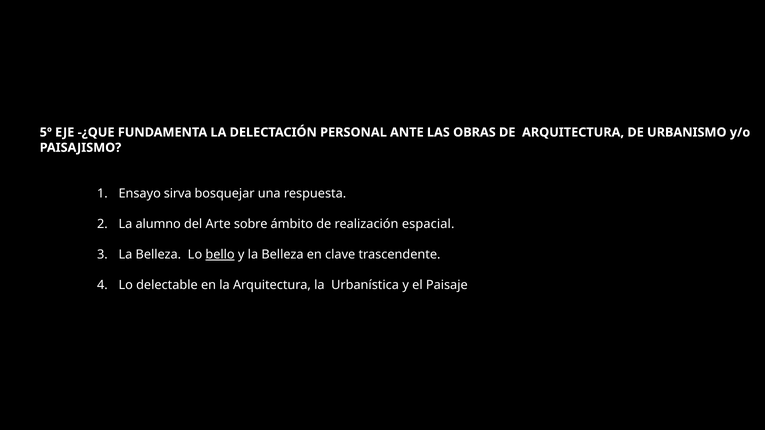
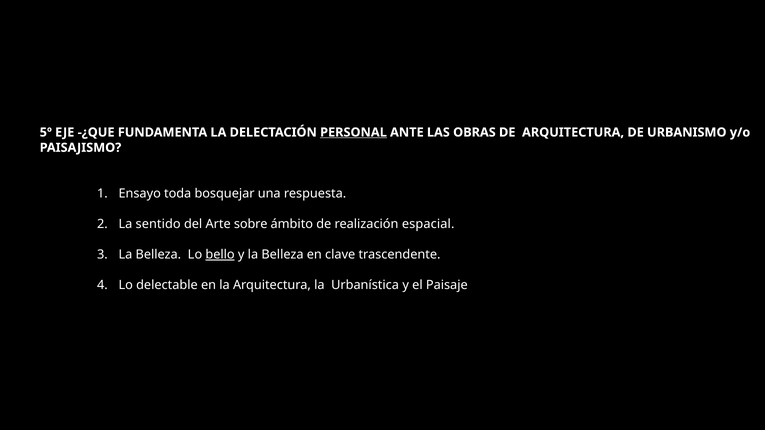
PERSONAL underline: none -> present (353, 132)
sirva: sirva -> toda (178, 194)
alumno: alumno -> sentido (158, 224)
